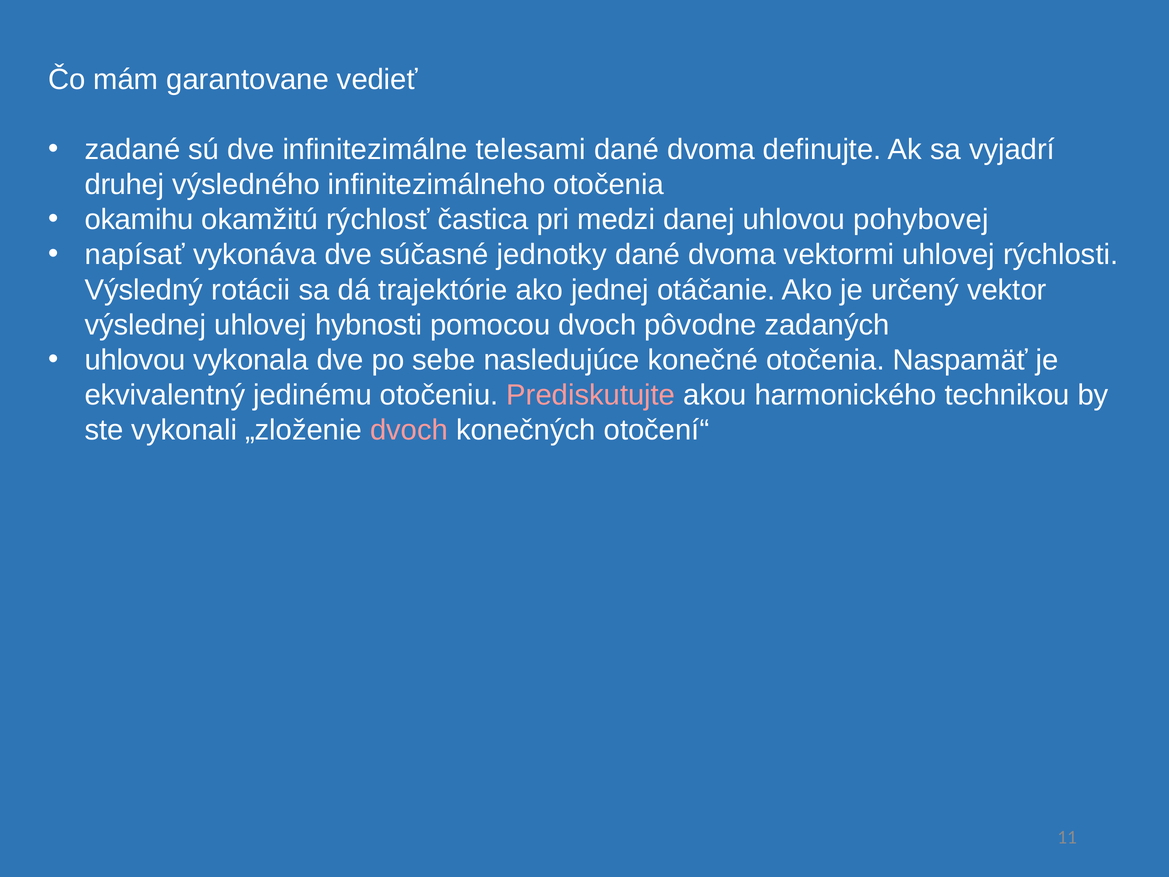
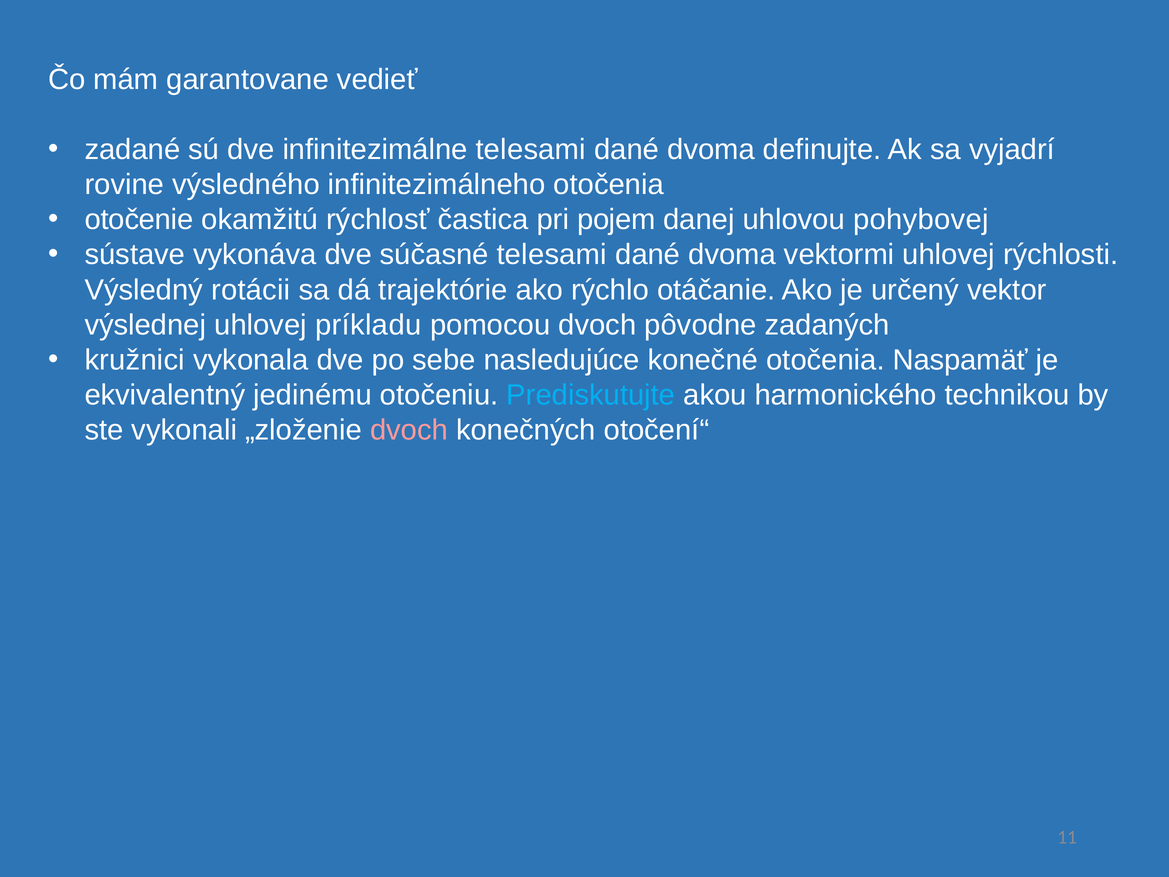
druhej: druhej -> rovine (124, 185)
okamihu: okamihu -> otočenie (139, 220)
medzi: medzi -> pojem (616, 220)
napísať: napísať -> sústave (135, 255)
súčasné jednotky: jednotky -> telesami (552, 255)
jednej: jednej -> rýchlo (610, 290)
hybnosti: hybnosti -> príkladu (368, 325)
uhlovou: uhlovou -> kružnici (135, 360)
Prediskutujte colour: pink -> light blue (591, 395)
